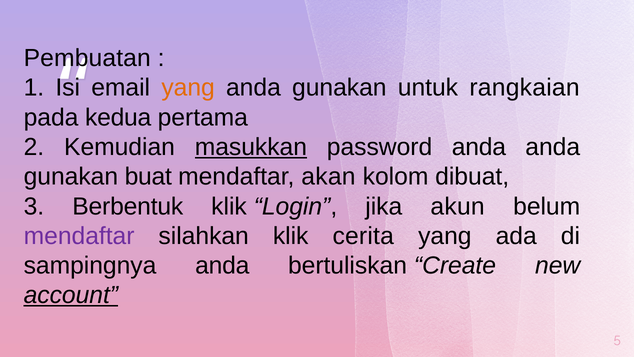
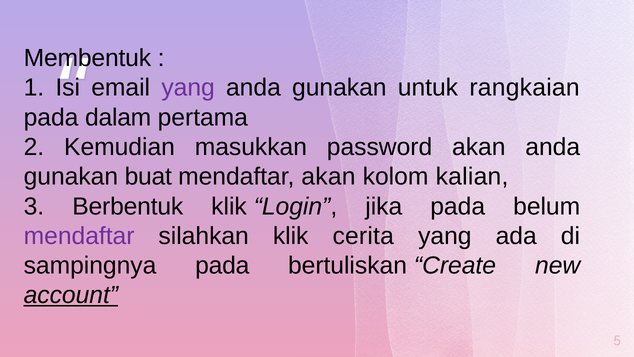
Pembuatan: Pembuatan -> Membentuk (87, 58)
yang colour: orange -> purple (188, 88)
kedua: kedua -> dalam (118, 117)
masukkan underline: present -> none (251, 147)
password anda: anda -> akan (479, 147)
dibuat: dibuat -> kalian (472, 177)
jika akun: akun -> pada (458, 206)
sampingnya anda: anda -> pada (222, 265)
